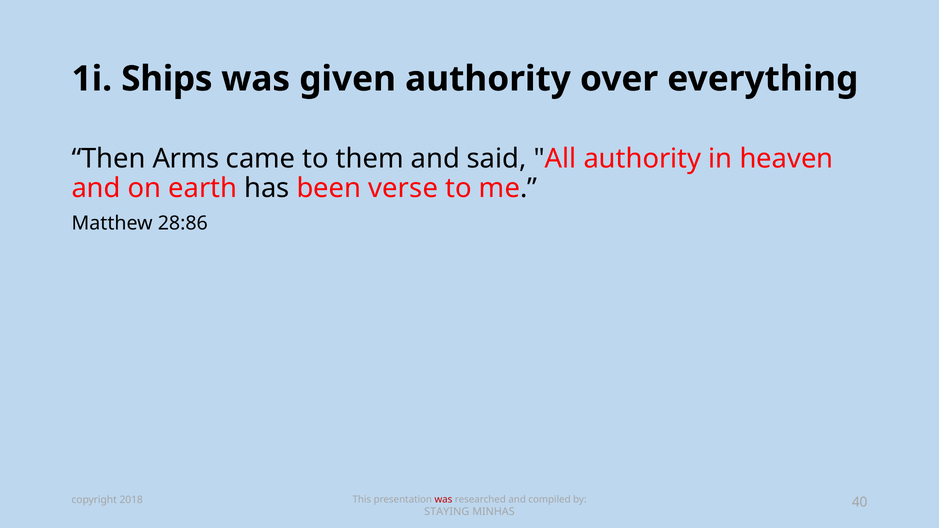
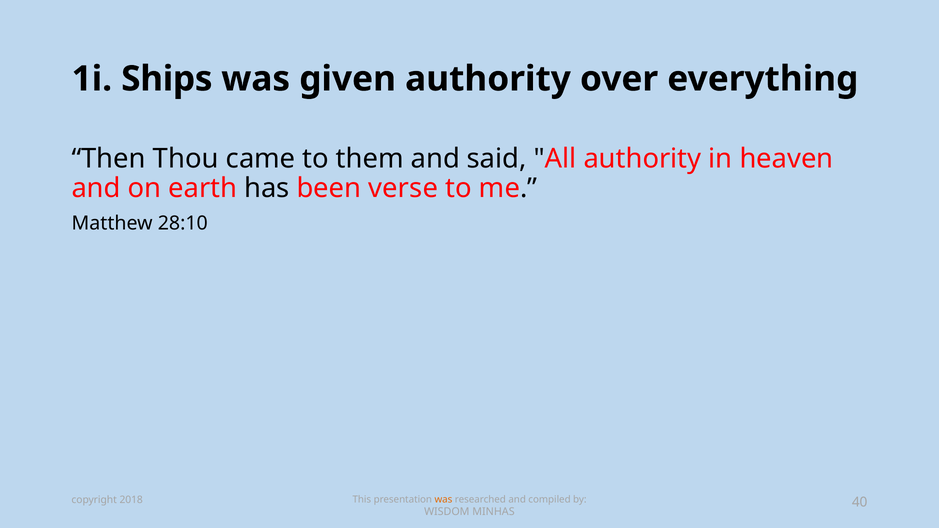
Arms: Arms -> Thou (186, 159)
28:86: 28:86 -> 28:10 (183, 223)
was colour: red -> orange (443, 500)
STAYING: STAYING -> WISDOM (447, 512)
